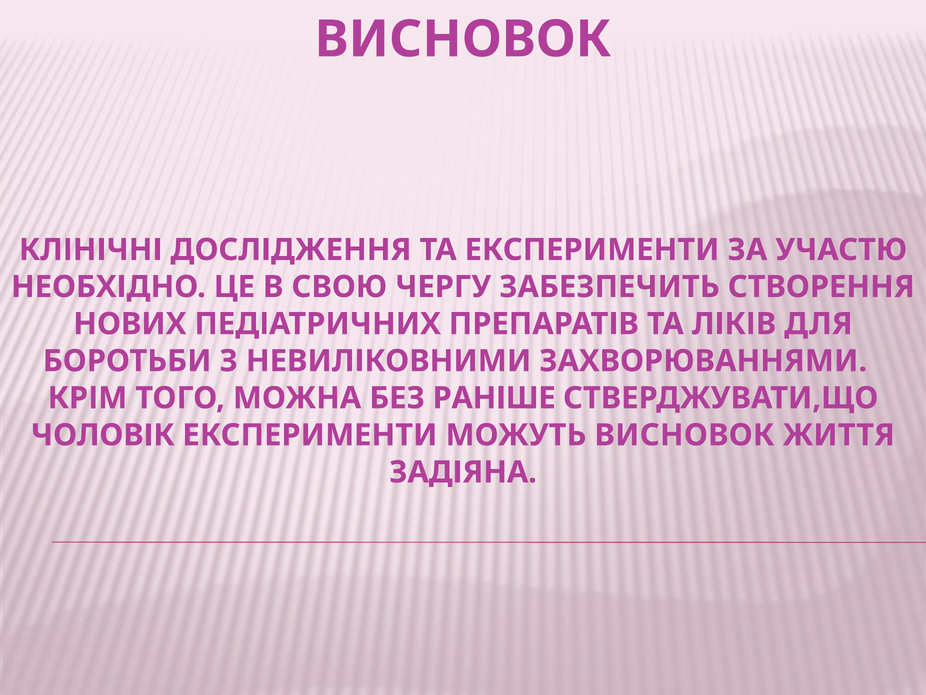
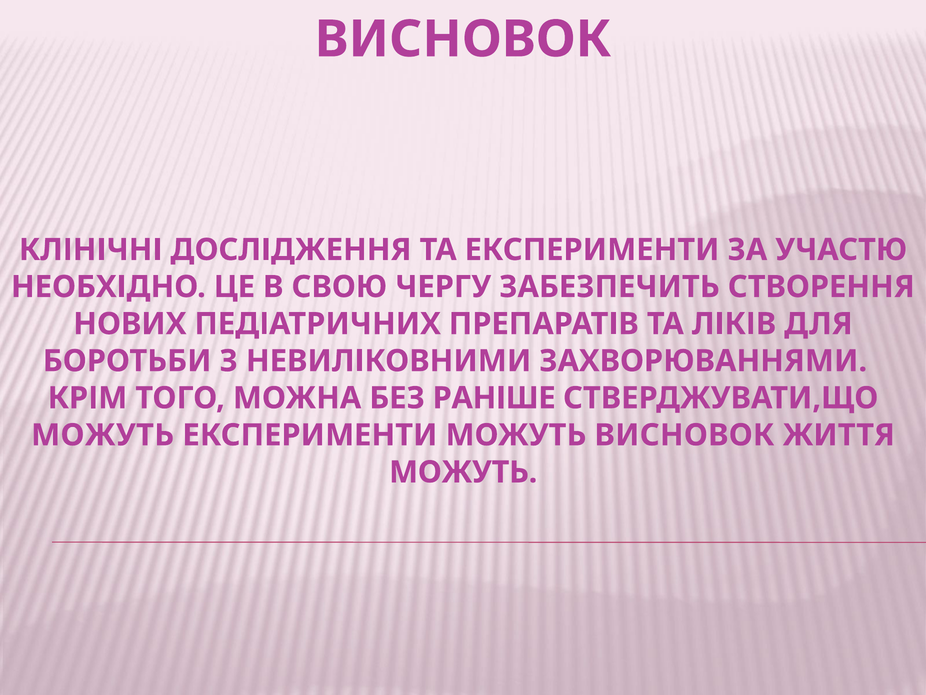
ЧОЛОВІК: ЧОЛОВІК -> МОЖУТЬ (103, 435)
ЗАДІЯНА: ЗАДІЯНА -> МОЖУТЬ (463, 472)
